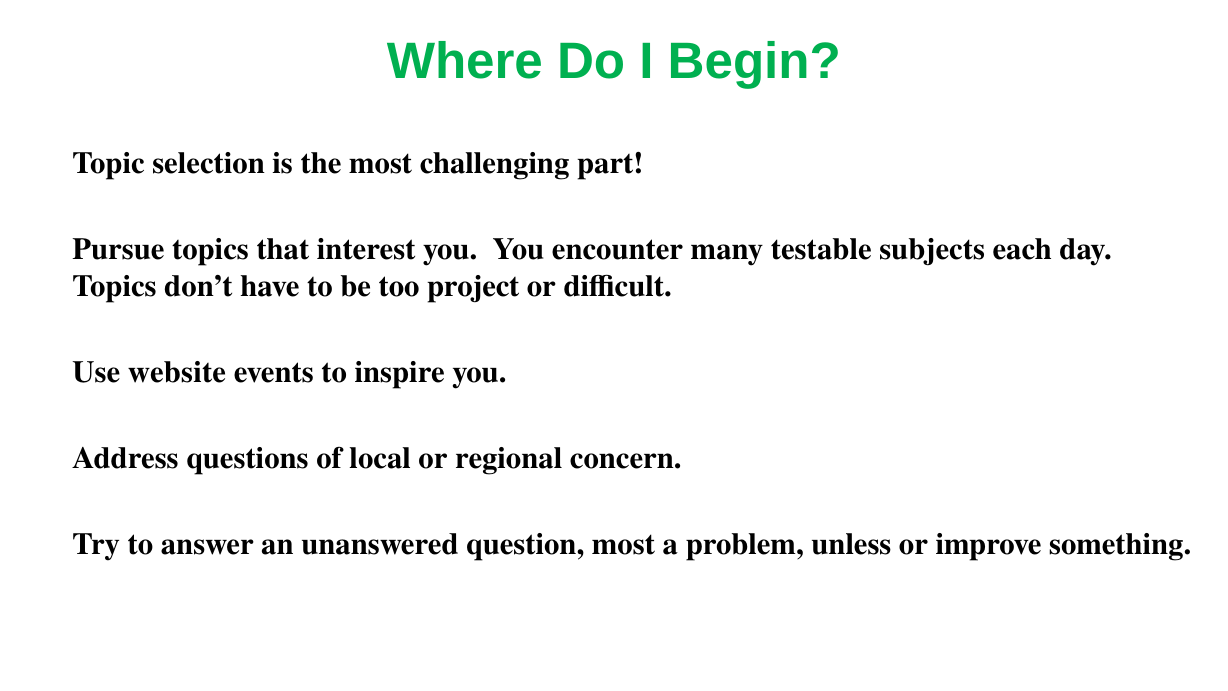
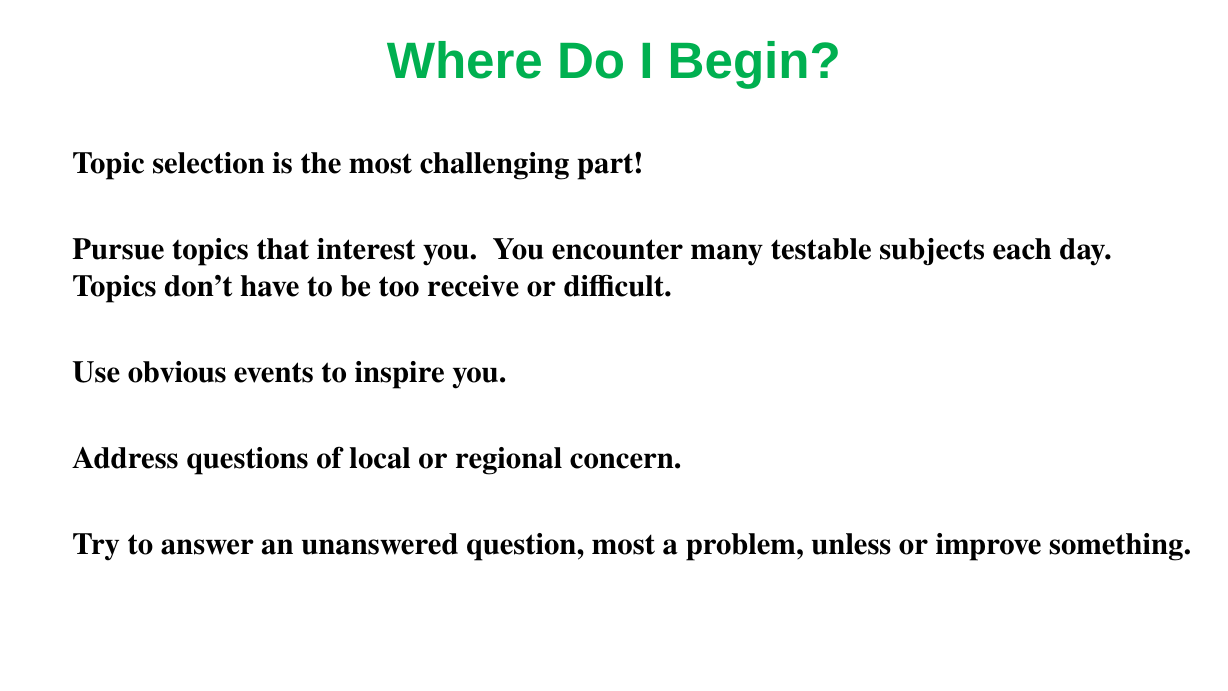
project: project -> receive (473, 286)
website: website -> obvious (177, 372)
